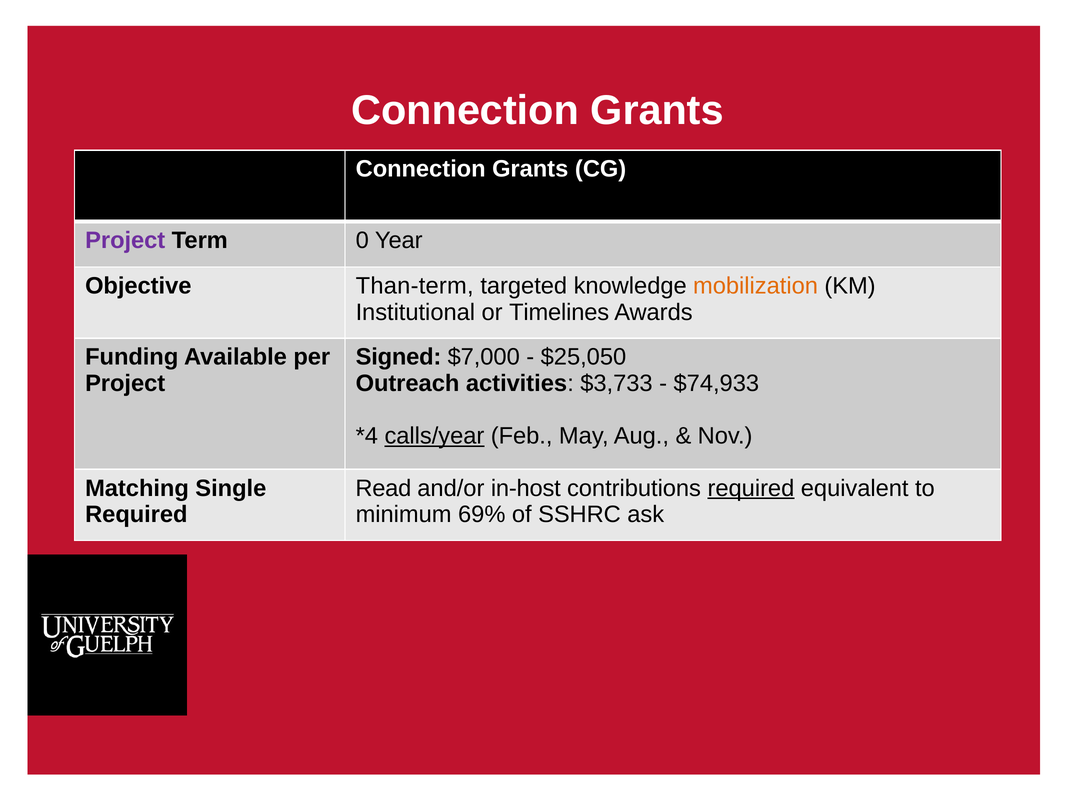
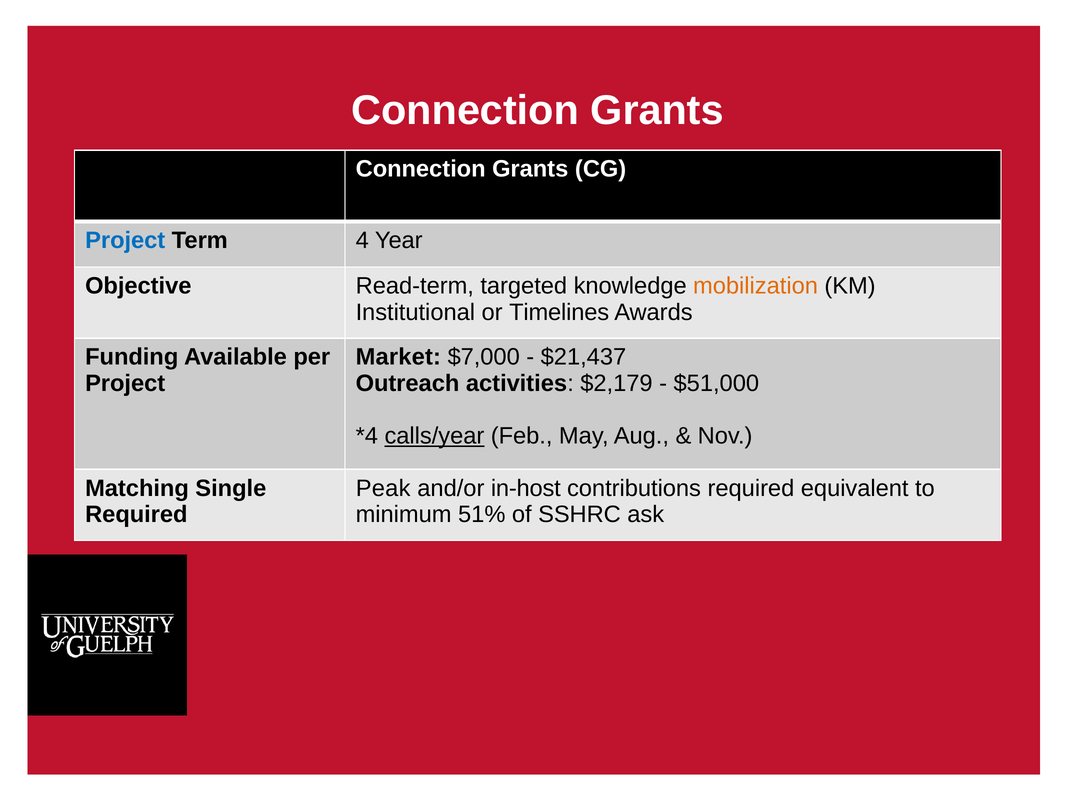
Project colour: purple -> blue (125, 240)
0: 0 -> 4 (362, 240)
Than-term: Than-term -> Read-term (415, 286)
Signed: Signed -> Market (398, 357)
$25,050: $25,050 -> $21,437 (583, 357)
$3,733: $3,733 -> $2,179 (616, 383)
$74,933: $74,933 -> $51,000 (716, 383)
Read: Read -> Peak (383, 488)
required underline: present -> none (751, 488)
69%: 69% -> 51% (482, 514)
